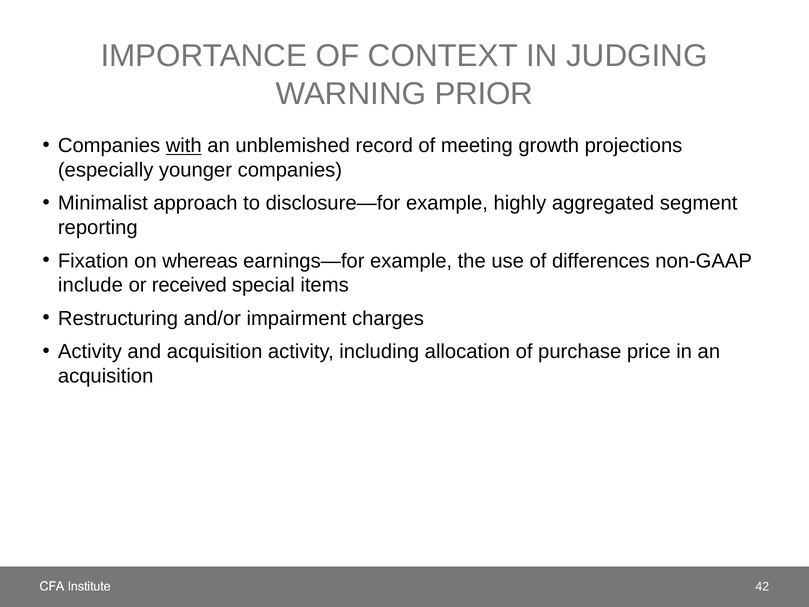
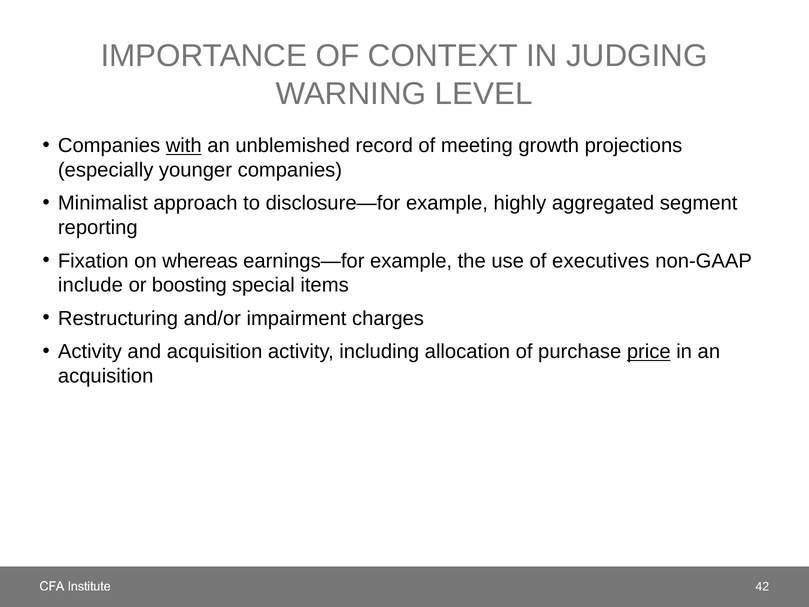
PRIOR: PRIOR -> LEVEL (484, 94)
differences: differences -> executives (601, 261)
received: received -> boosting (189, 285)
price underline: none -> present (649, 352)
